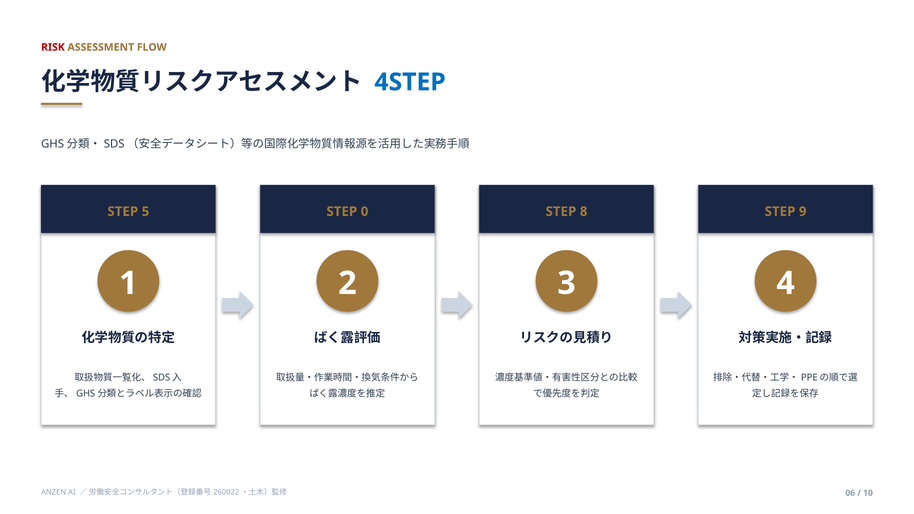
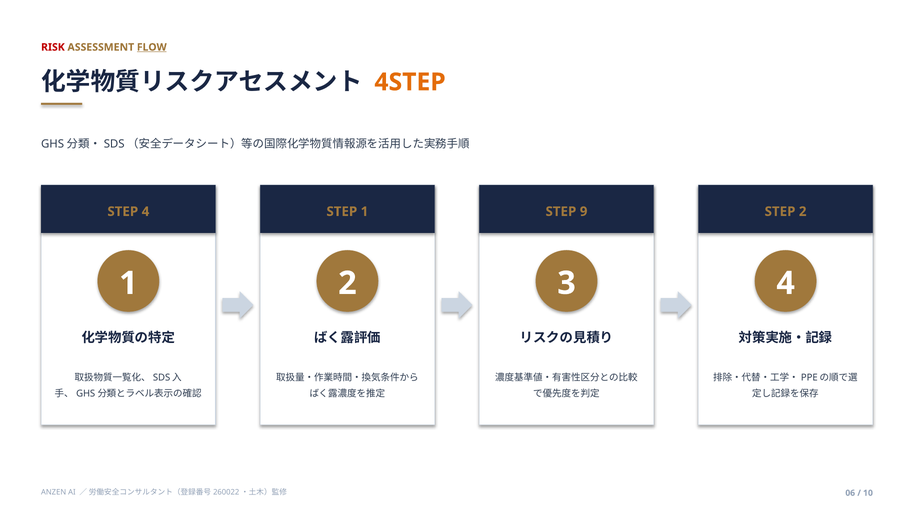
FLOW underline: none -> present (152, 47)
4STEP colour: blue -> orange (410, 82)
STEP 5: 5 -> 4 (145, 212)
STEP 0: 0 -> 1 (365, 212)
8: 8 -> 9 (584, 212)
STEP 9: 9 -> 2 (803, 212)
